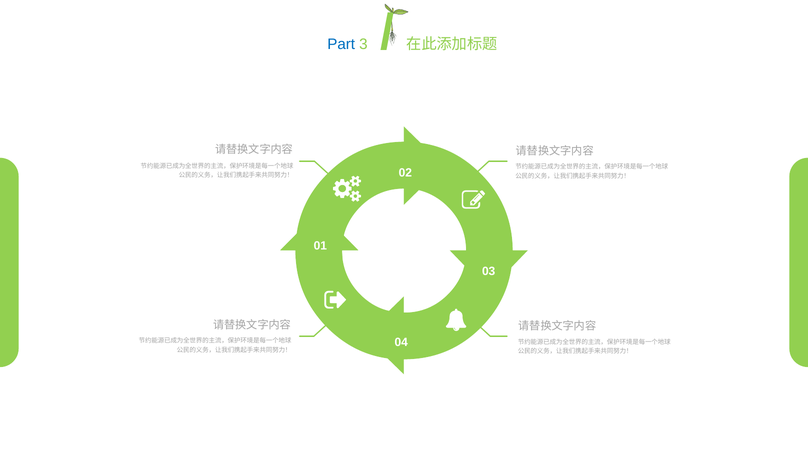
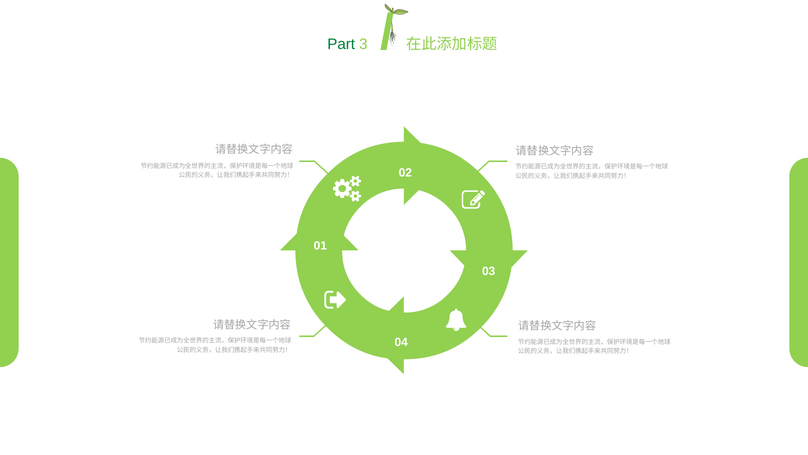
Part colour: blue -> green (341, 44)
